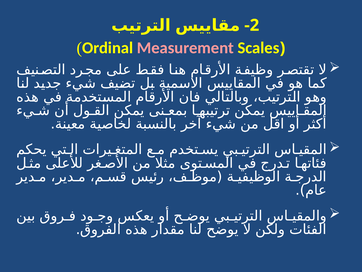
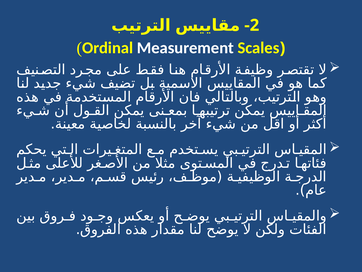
Measurement colour: pink -> white (185, 48)
